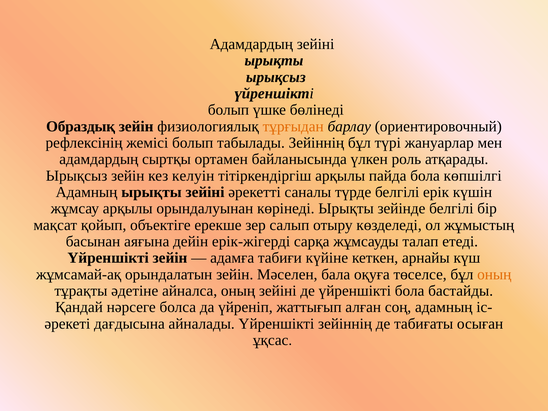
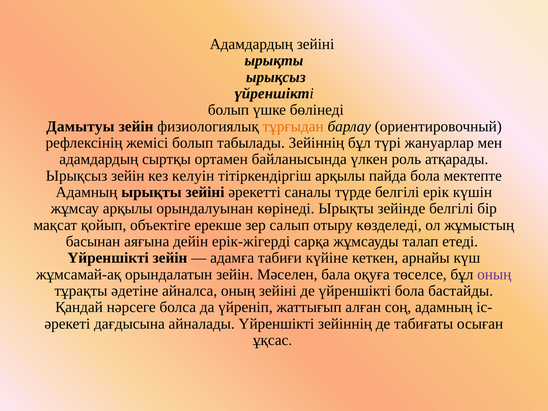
Образдық: Образдық -> Дамытуы (80, 126)
көпшілгі: көпшілгі -> мектепте (473, 176)
оның colour: orange -> purple (494, 274)
